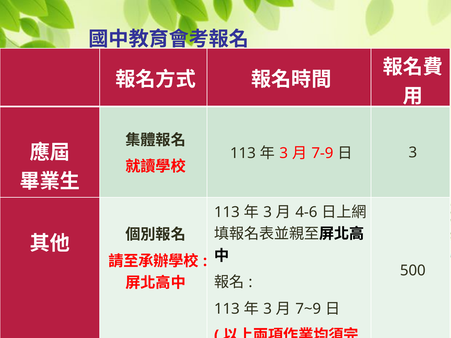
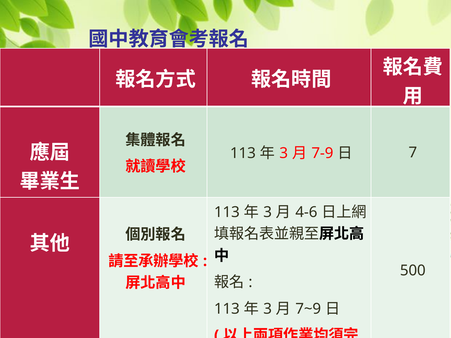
3: 3 -> 7 (413, 153)
